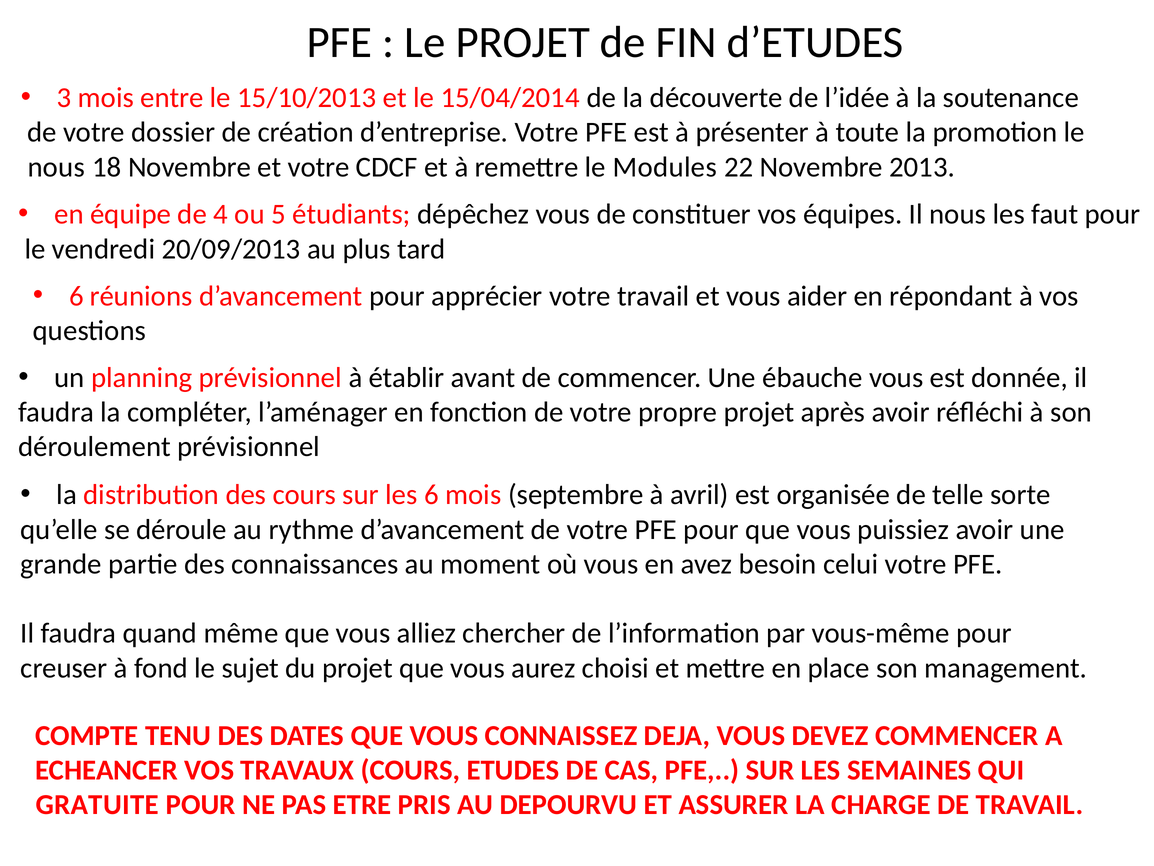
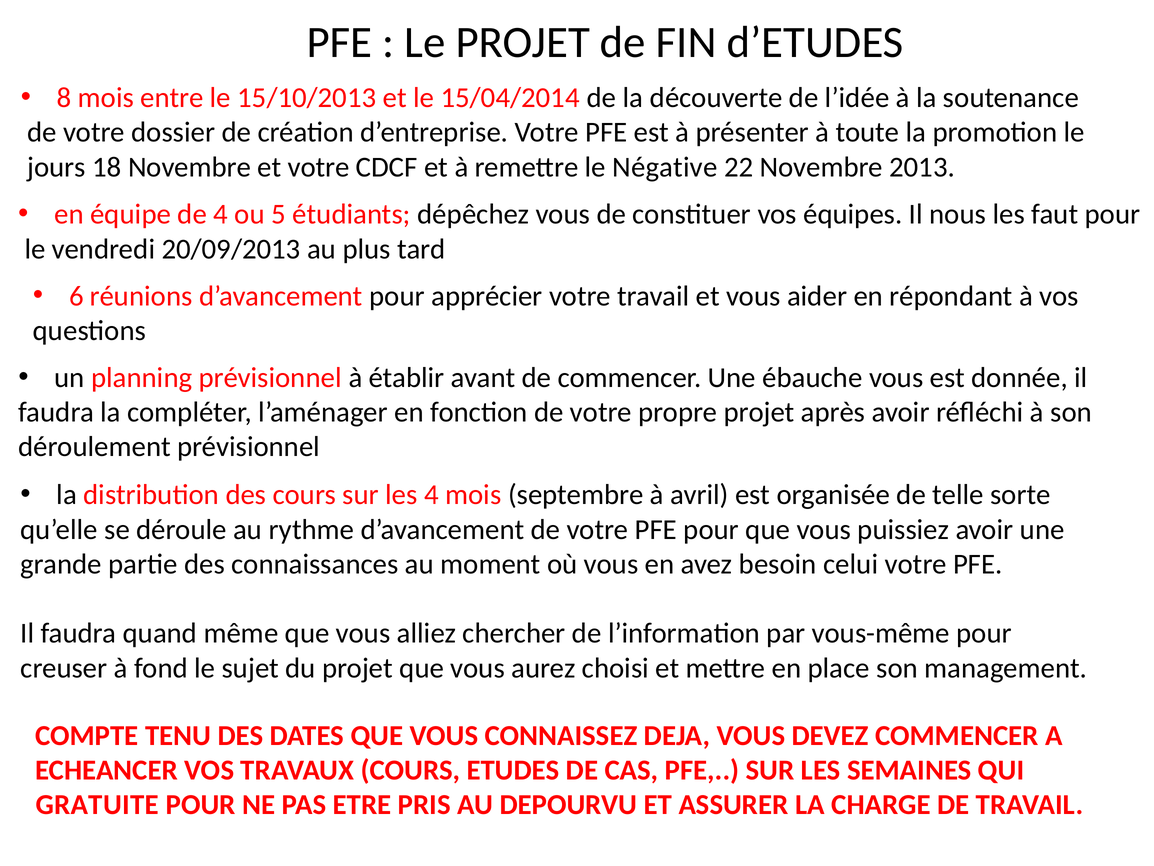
3: 3 -> 8 (64, 98)
nous: nous -> jours (56, 167)
Modules: Modules -> Négative (665, 167)
les 6: 6 -> 4 (431, 495)
